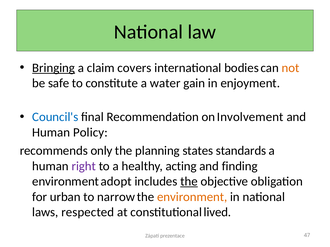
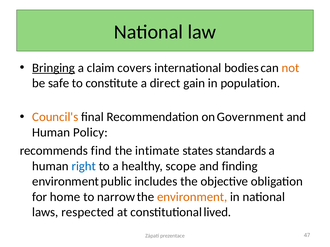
water: water -> direct (165, 83)
enjoyment: enjoyment -> population (250, 83)
Council's colour: blue -> orange (55, 117)
Involvement: Involvement -> Government (250, 117)
only: only -> find (101, 151)
planning: planning -> intimate (157, 151)
right colour: purple -> blue (84, 166)
acting: acting -> scope (181, 166)
adopt: adopt -> public (116, 182)
the underline: present -> none (189, 182)
urban: urban -> home (65, 197)
